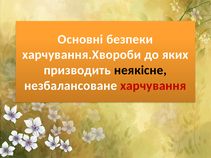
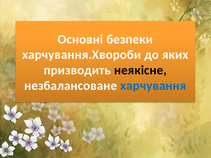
харчування colour: red -> blue (153, 86)
